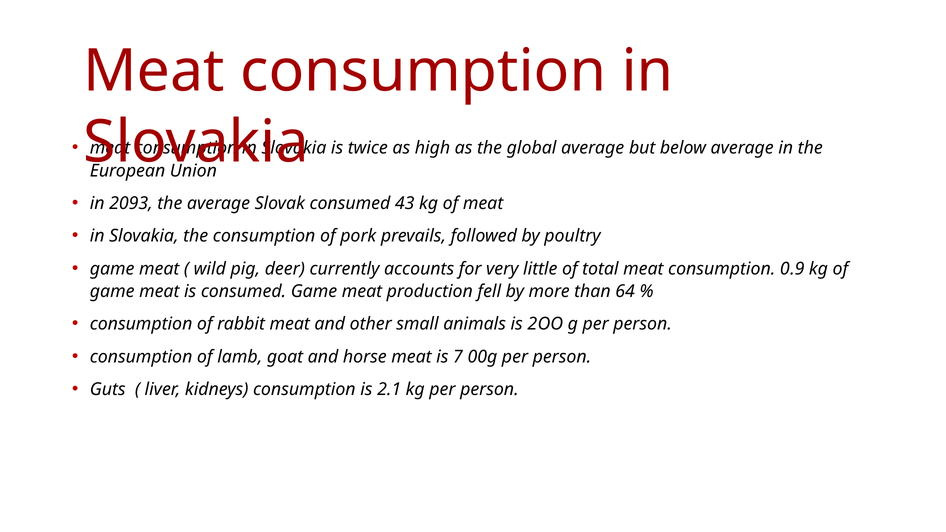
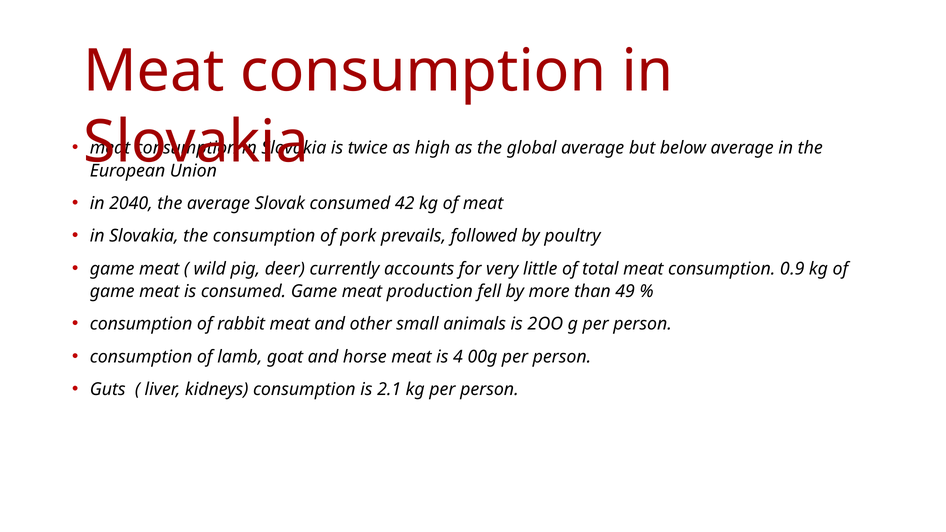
2093: 2093 -> 2040 (131, 203)
43: 43 -> 42 (405, 203)
64: 64 -> 49 (625, 291)
7: 7 -> 4 (458, 357)
